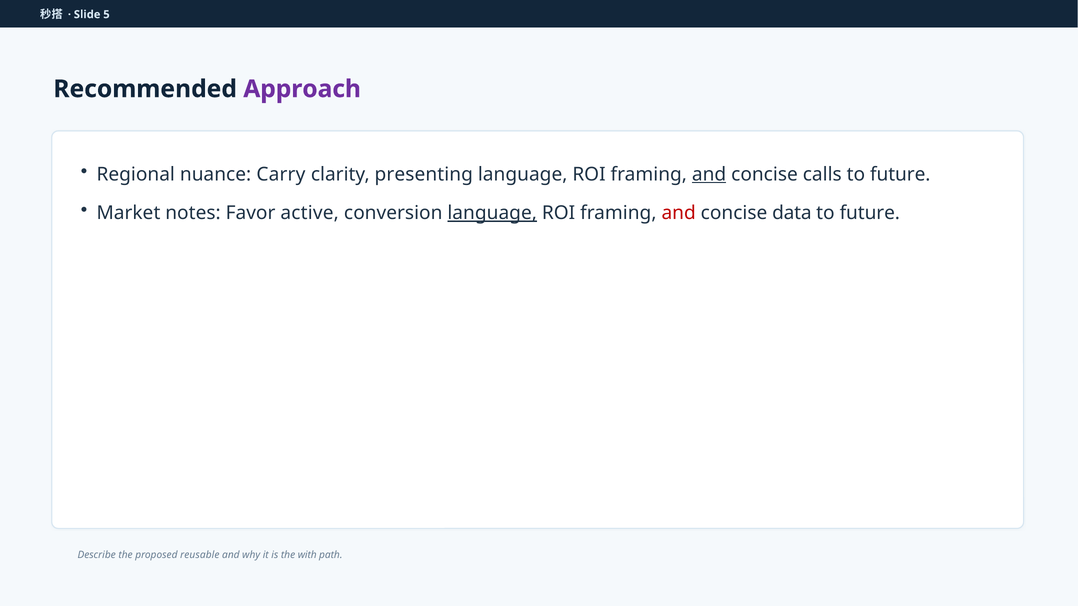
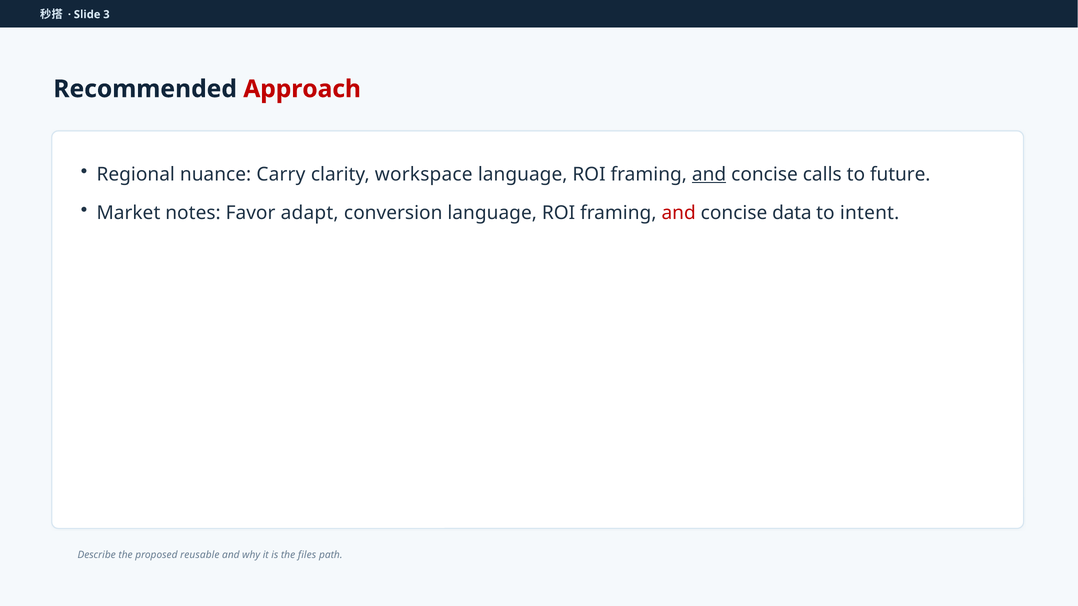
5: 5 -> 3 (106, 14)
Approach colour: purple -> red (302, 89)
presenting: presenting -> workspace (424, 174)
active: active -> adapt (310, 213)
language underline: present -> none (492, 213)
future: future -> intent (870, 213)
with: with -> files (307, 555)
